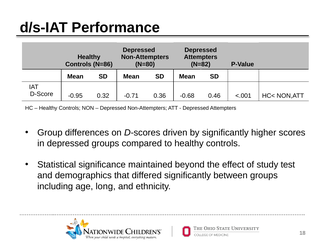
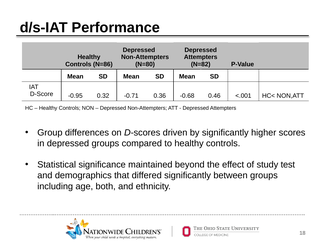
long: long -> both (106, 186)
